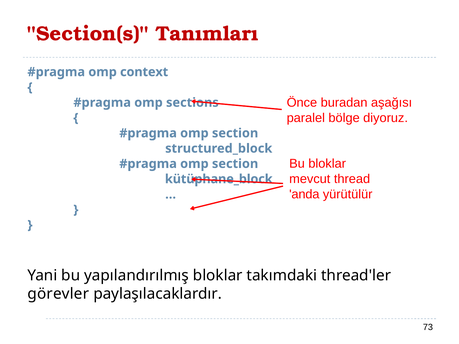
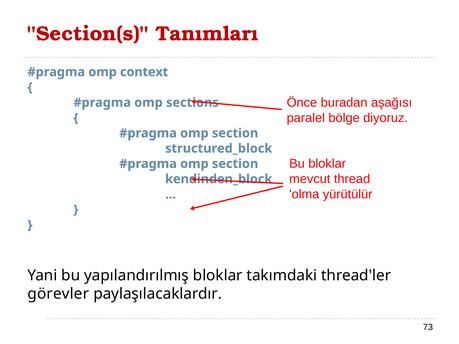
kütüphane_block: kütüphane_block -> kendinden_block (219, 179)
anda: anda -> olma (304, 194)
